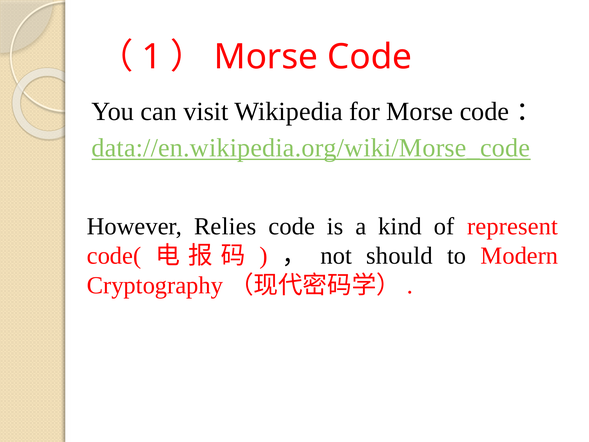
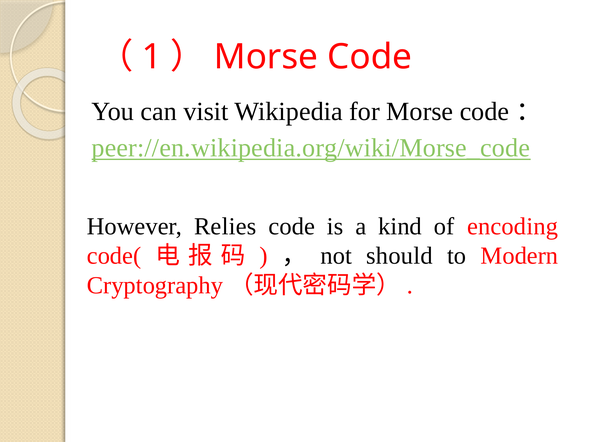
data://en.wikipedia.org/wiki/Morse_code: data://en.wikipedia.org/wiki/Morse_code -> peer://en.wikipedia.org/wiki/Morse_code (311, 148)
represent: represent -> encoding (513, 226)
